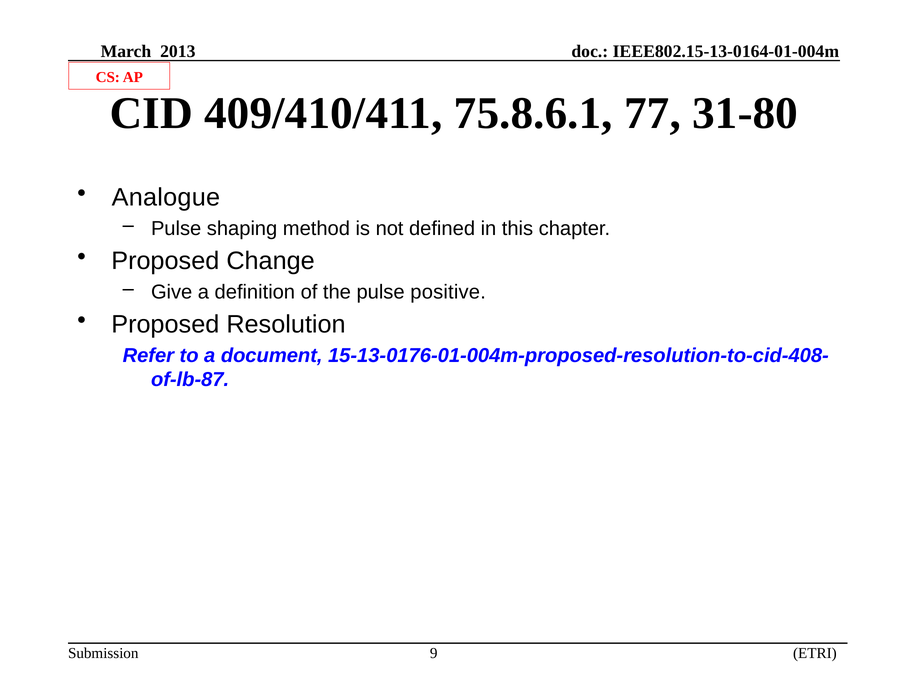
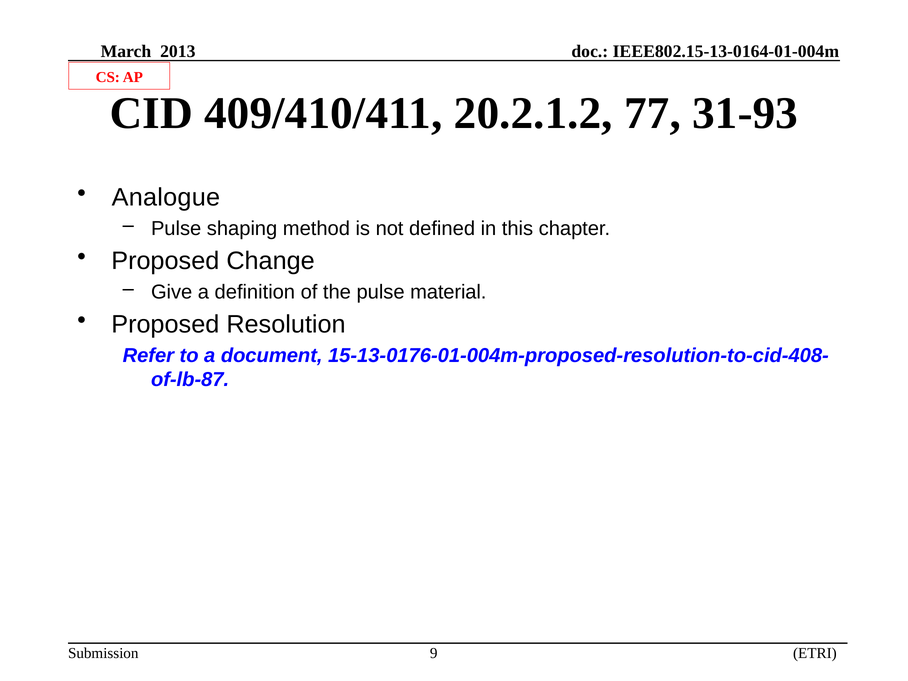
75.8.6.1: 75.8.6.1 -> 20.2.1.2 (533, 113)
31-80: 31-80 -> 31-93 (745, 113)
positive: positive -> material (448, 292)
